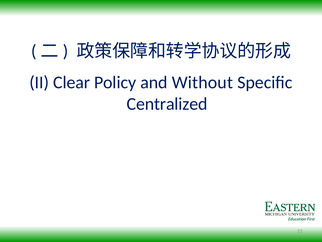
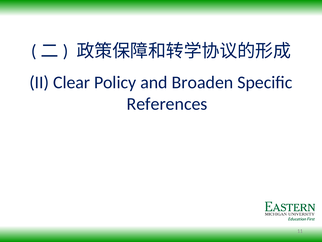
Without: Without -> Broaden (202, 82)
Centralized: Centralized -> References (167, 104)
